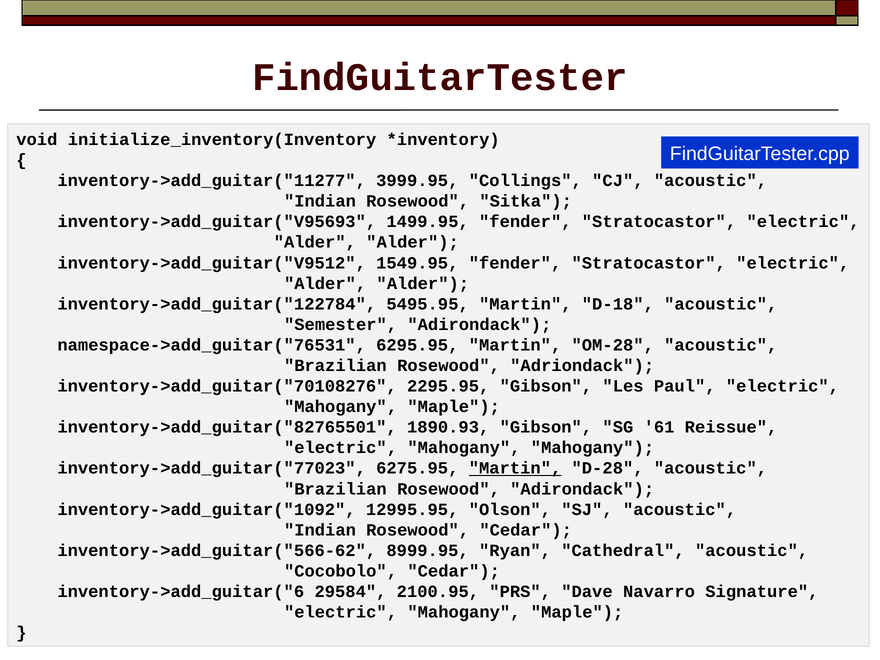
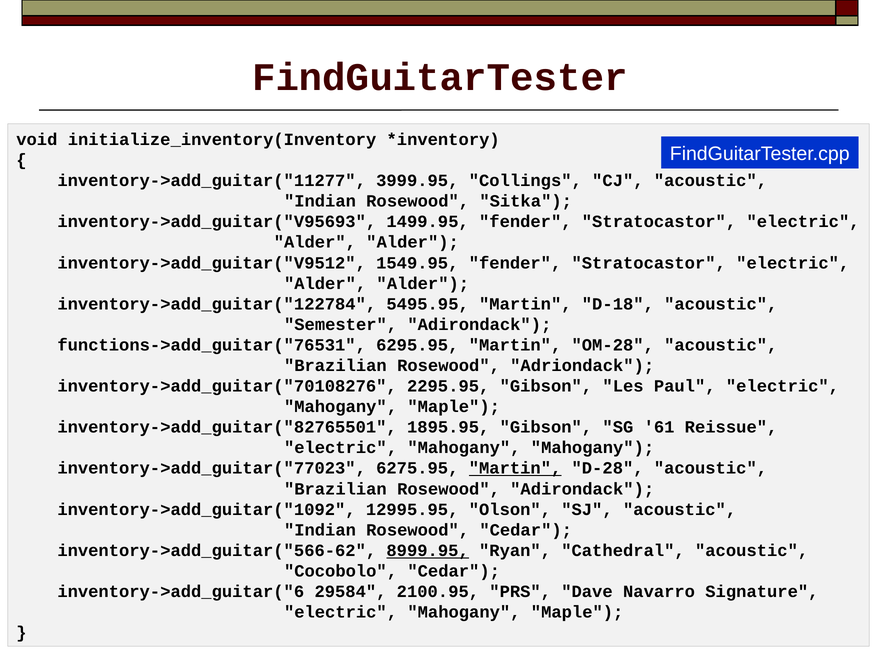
namespace->add_guitar("76531: namespace->add_guitar("76531 -> functions->add_guitar("76531 (212, 345)
1890.93: 1890.93 -> 1895.95 (448, 427)
8999.95 underline: none -> present (428, 551)
